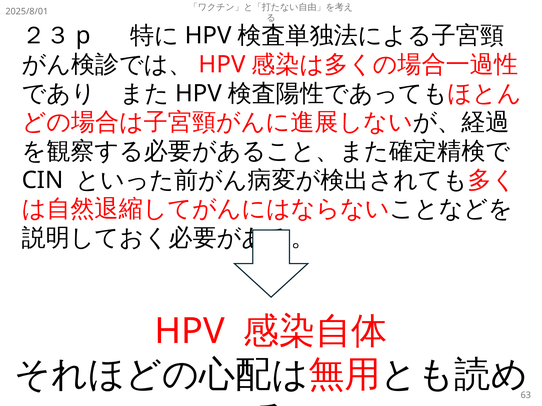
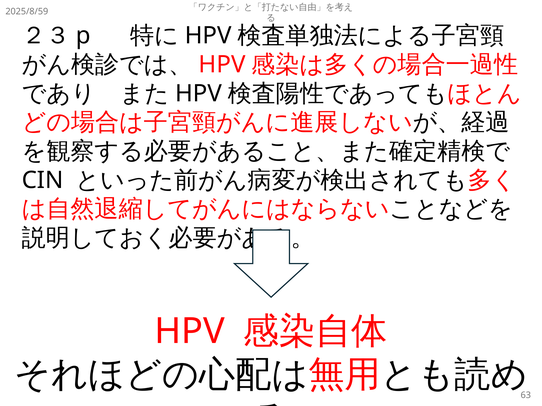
2025/8/01: 2025/8/01 -> 2025/8/59 (27, 11)
